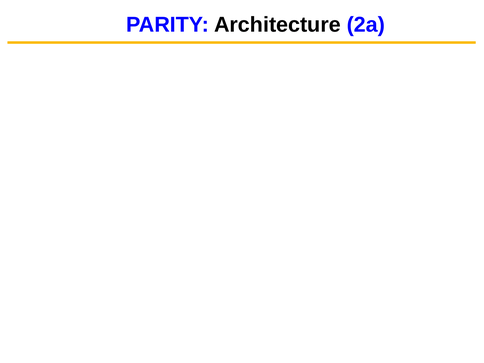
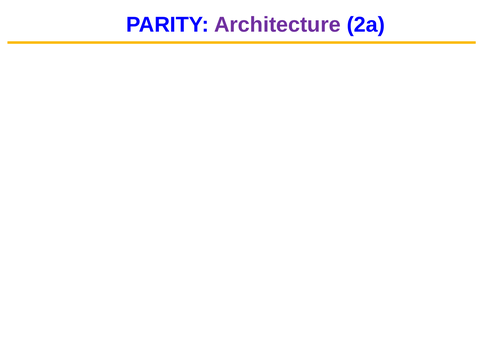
Architecture colour: black -> purple (277, 25)
